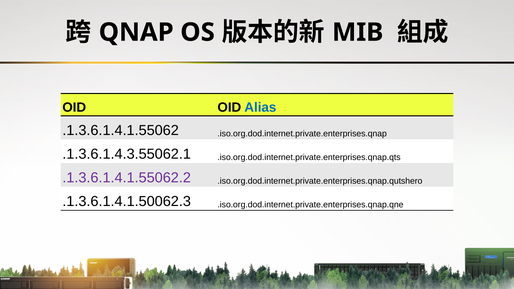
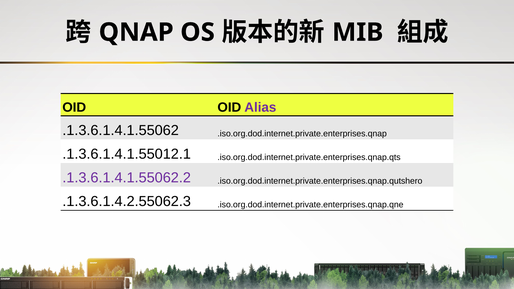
Alias colour: blue -> purple (260, 107)
.1.3.6.1.4.3.55062.1: .1.3.6.1.4.3.55062.1 -> .1.3.6.1.4.1.55012.1 (127, 154)
.1.3.6.1.4.1.50062.3: .1.3.6.1.4.1.50062.3 -> .1.3.6.1.4.2.55062.3 (127, 201)
